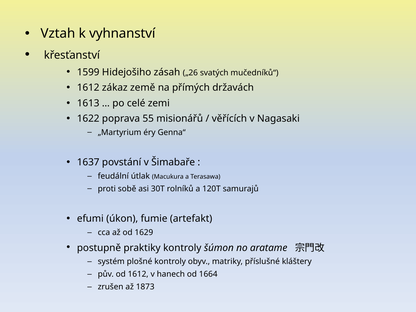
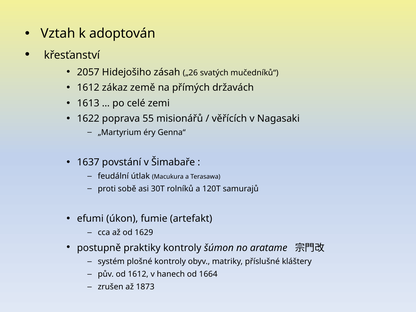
vyhnanství: vyhnanství -> adoptován (122, 34)
1599: 1599 -> 2057 (88, 72)
